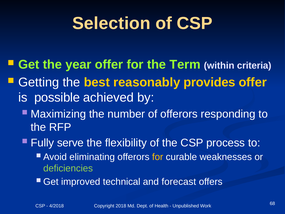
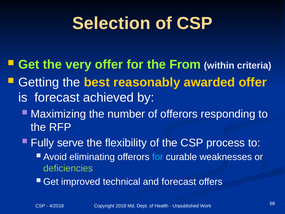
year: year -> very (78, 65)
Term: Term -> From (185, 65)
provides: provides -> awarded (209, 82)
is possible: possible -> forecast (57, 97)
for colour: yellow -> light blue (158, 157)
